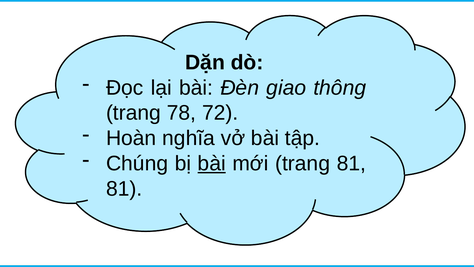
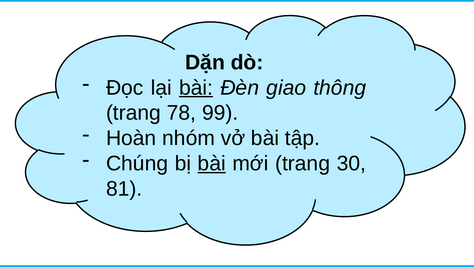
bài underline: none -> present (196, 88)
72: 72 -> 99 (220, 113)
nghĩa: nghĩa -> nhóm (189, 138)
trang 81: 81 -> 30 (351, 163)
